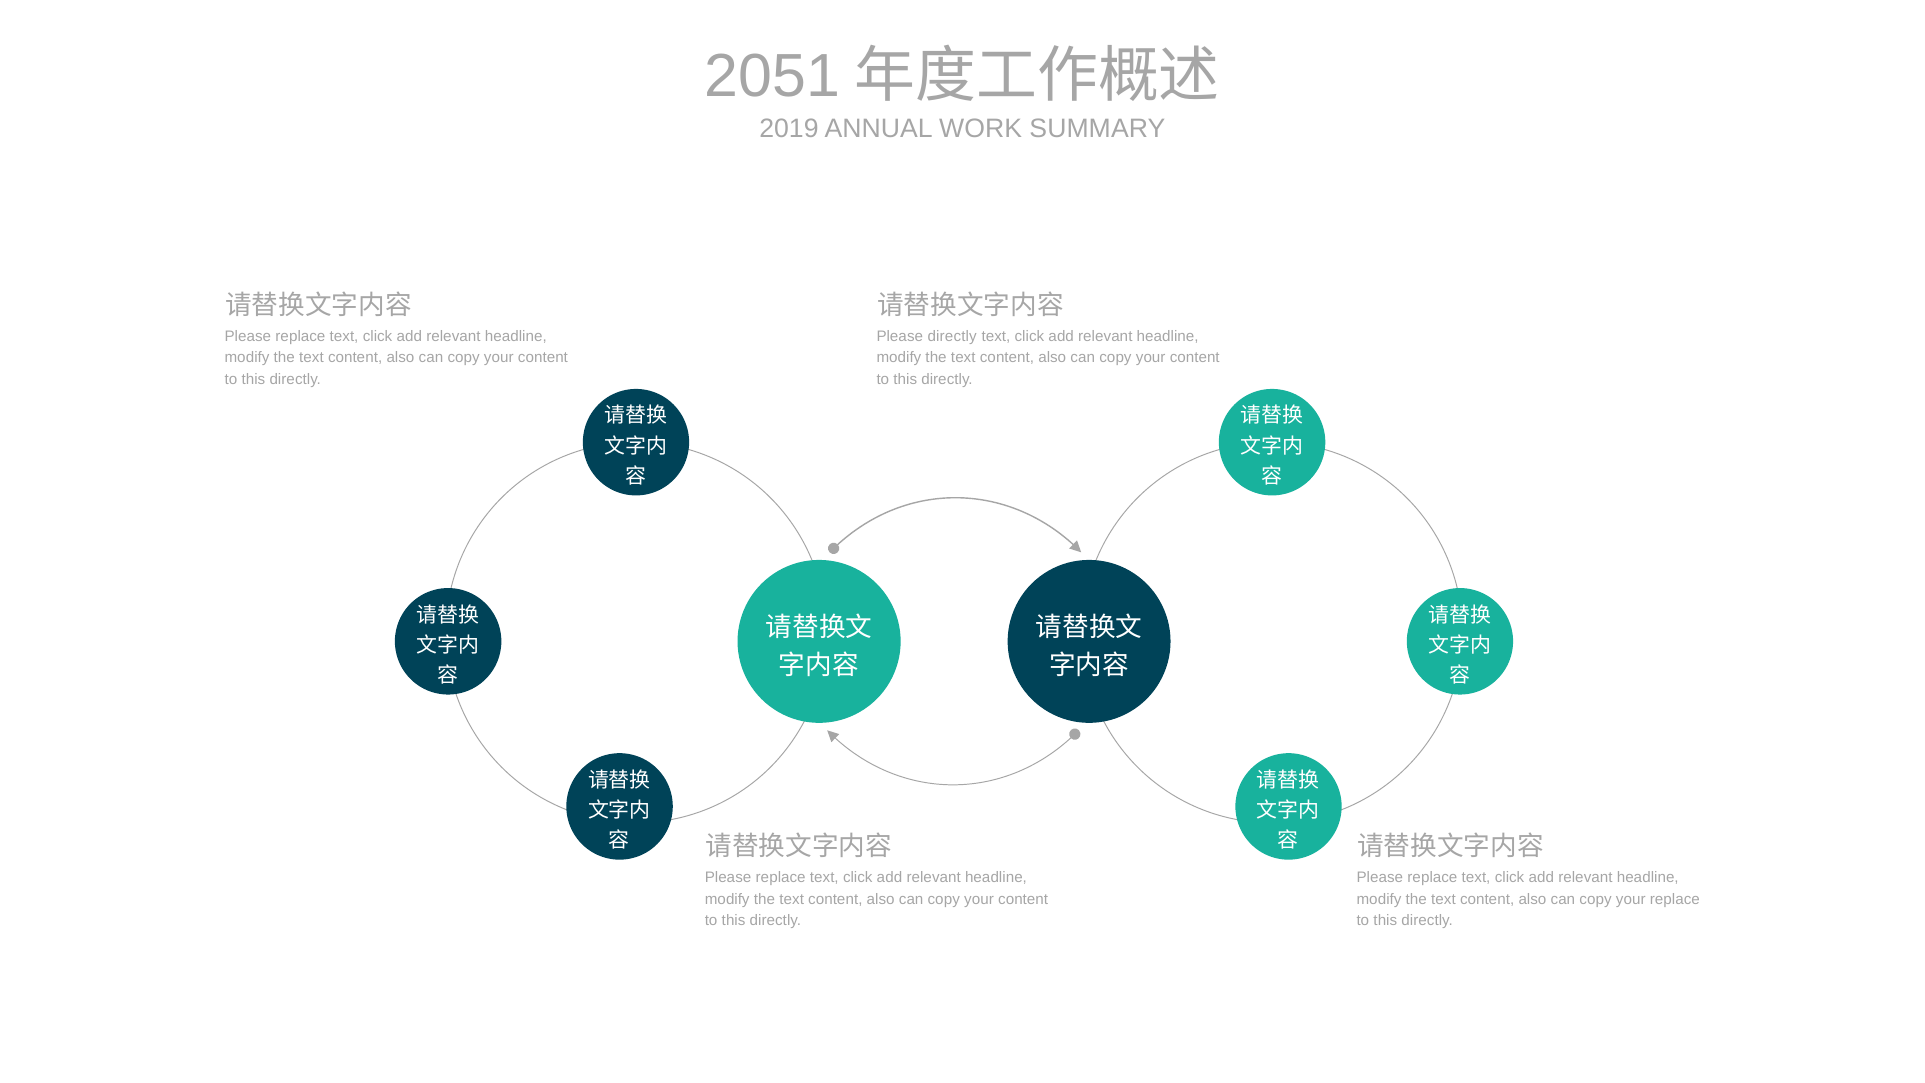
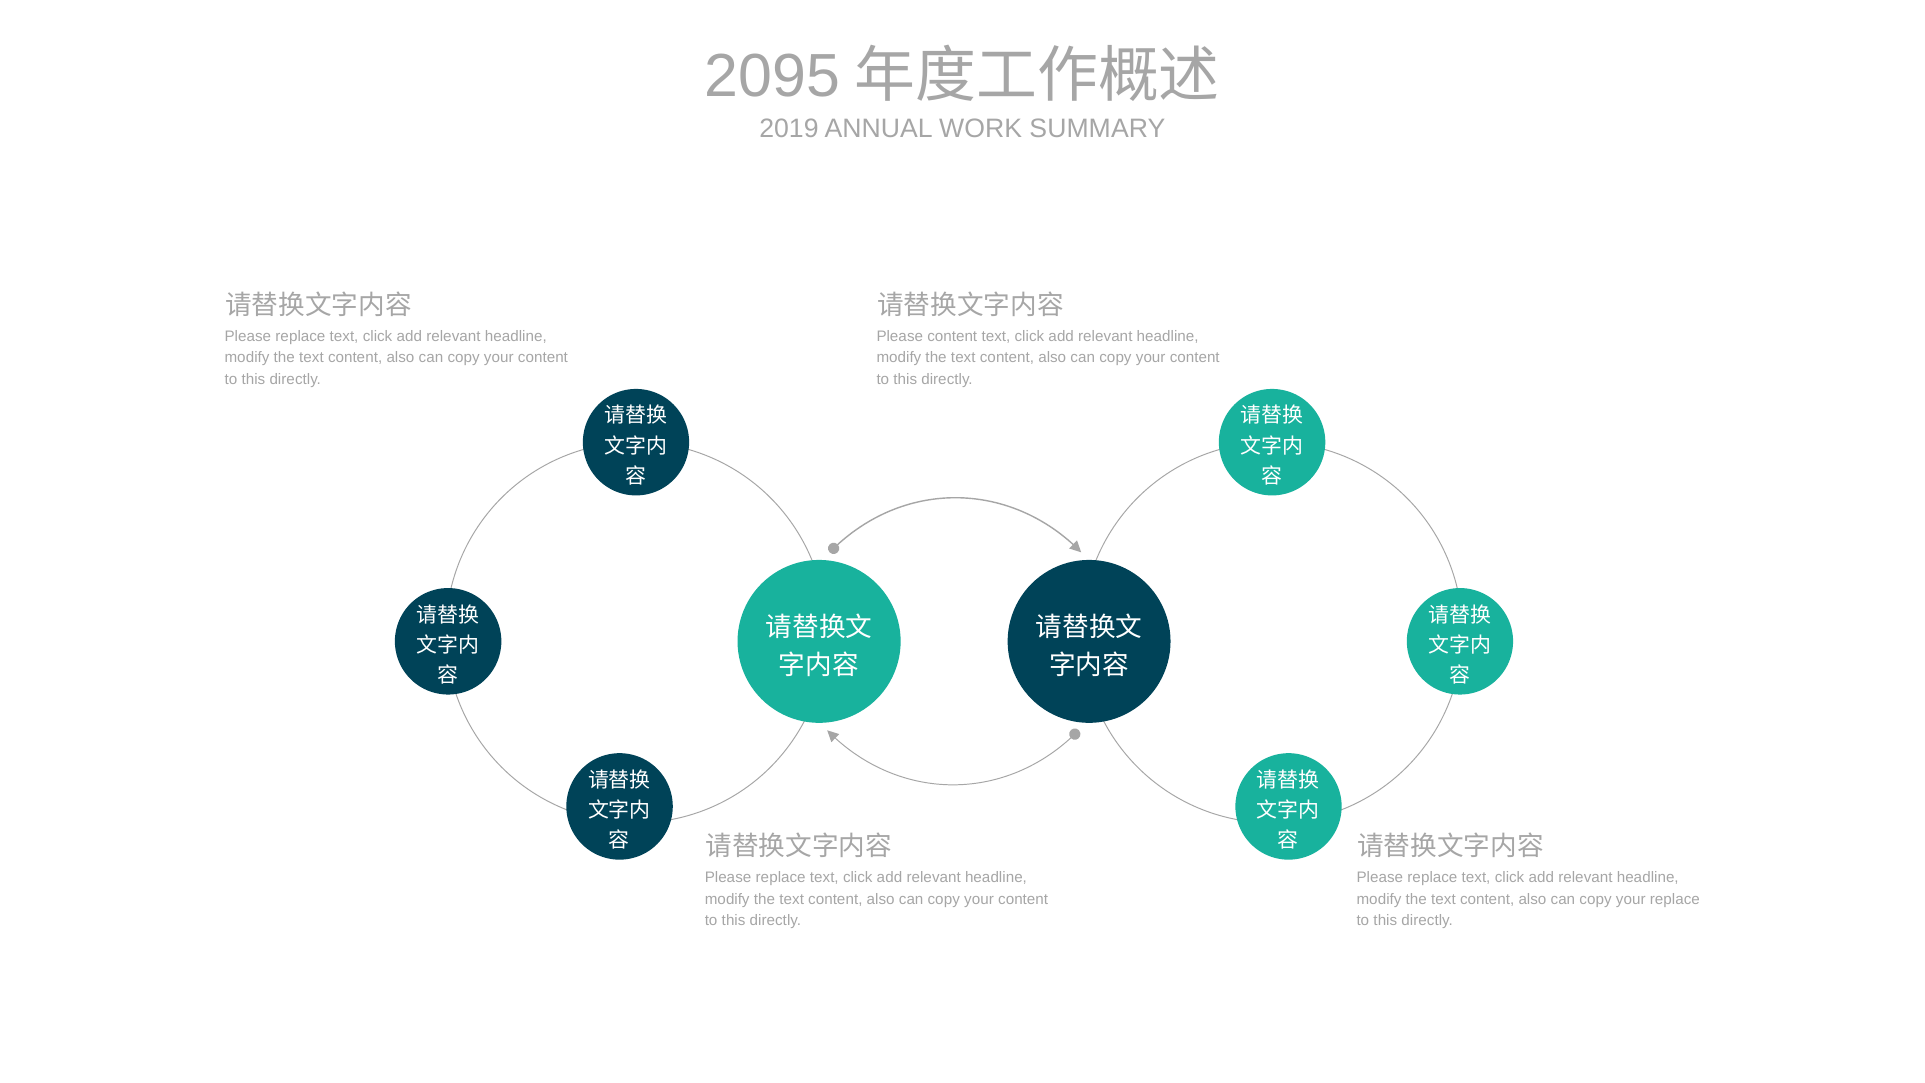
2051: 2051 -> 2095 (772, 76)
Please directly: directly -> content (952, 336)
